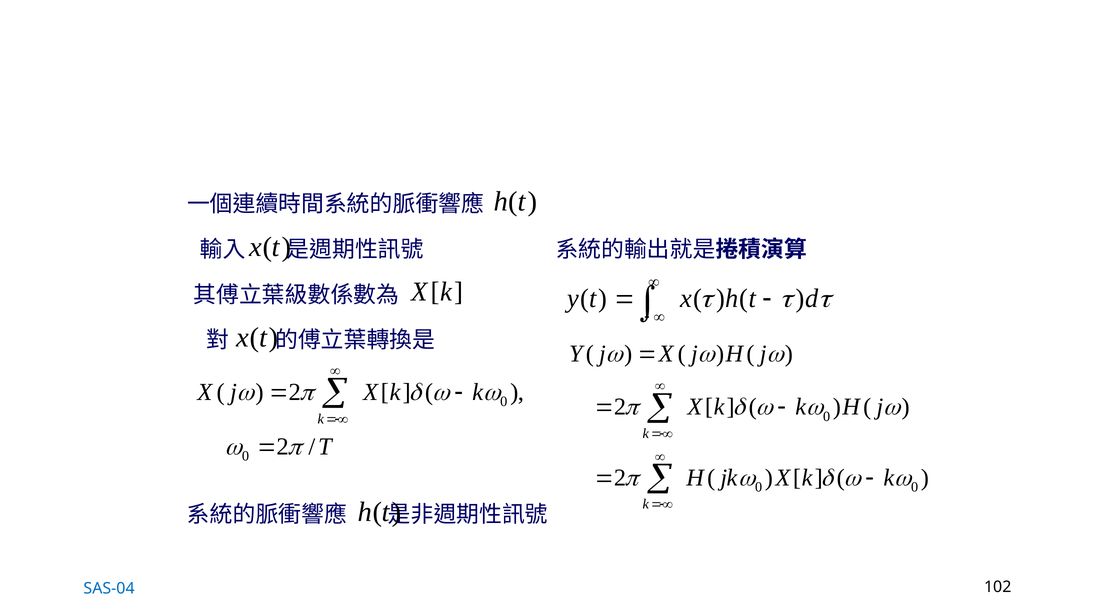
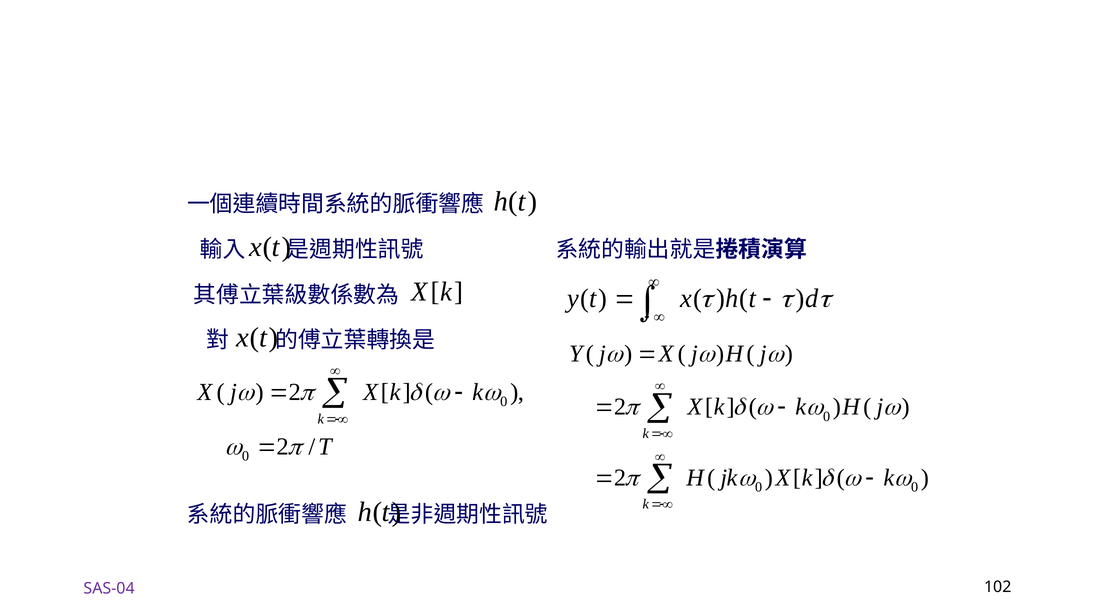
SAS-04 colour: blue -> purple (109, 588)
